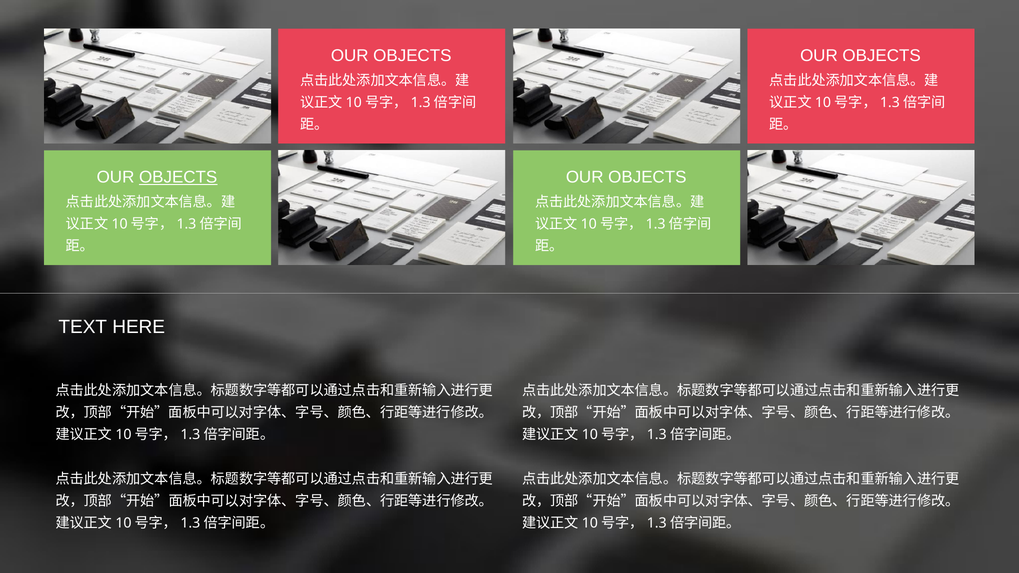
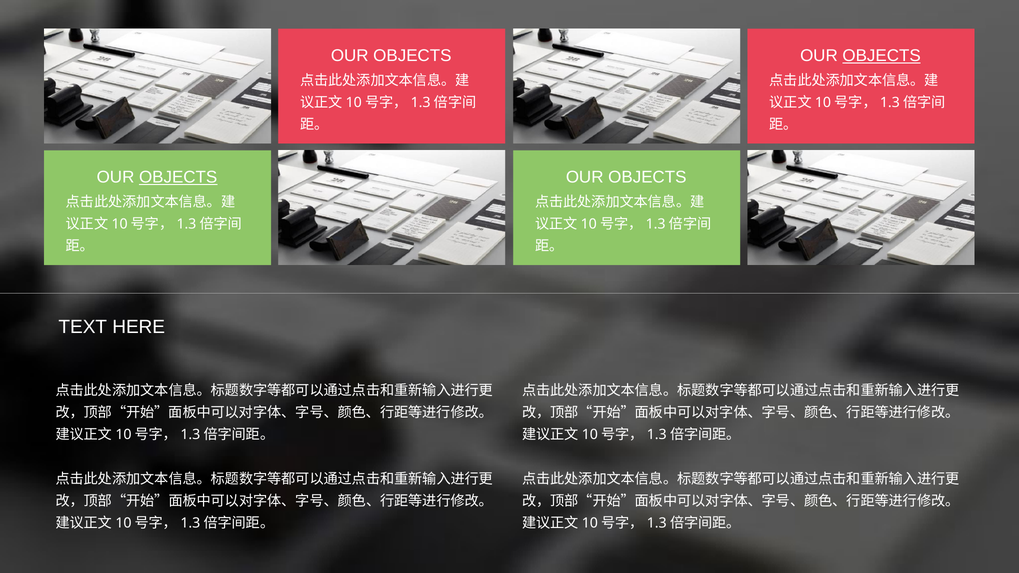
OBJECTS underline: none -> present (882, 56)
